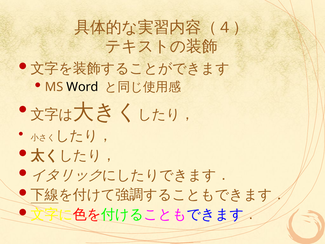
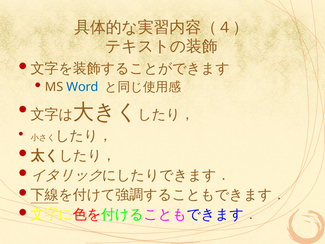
Word colour: black -> blue (82, 87)
